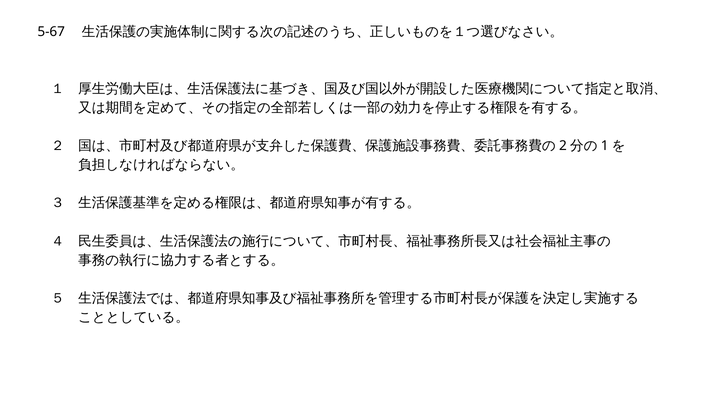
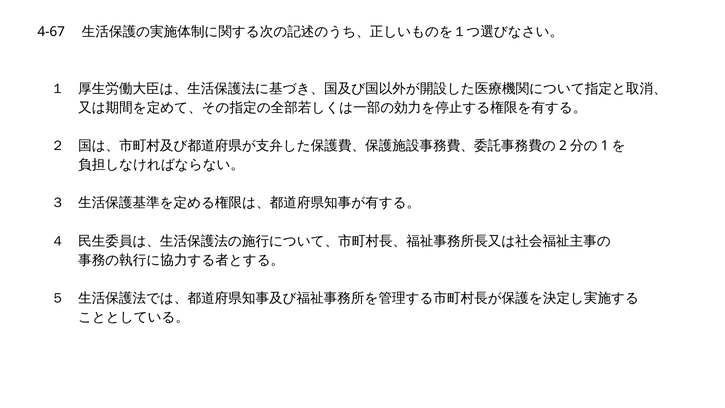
5-67: 5-67 -> 4-67 (51, 32)
